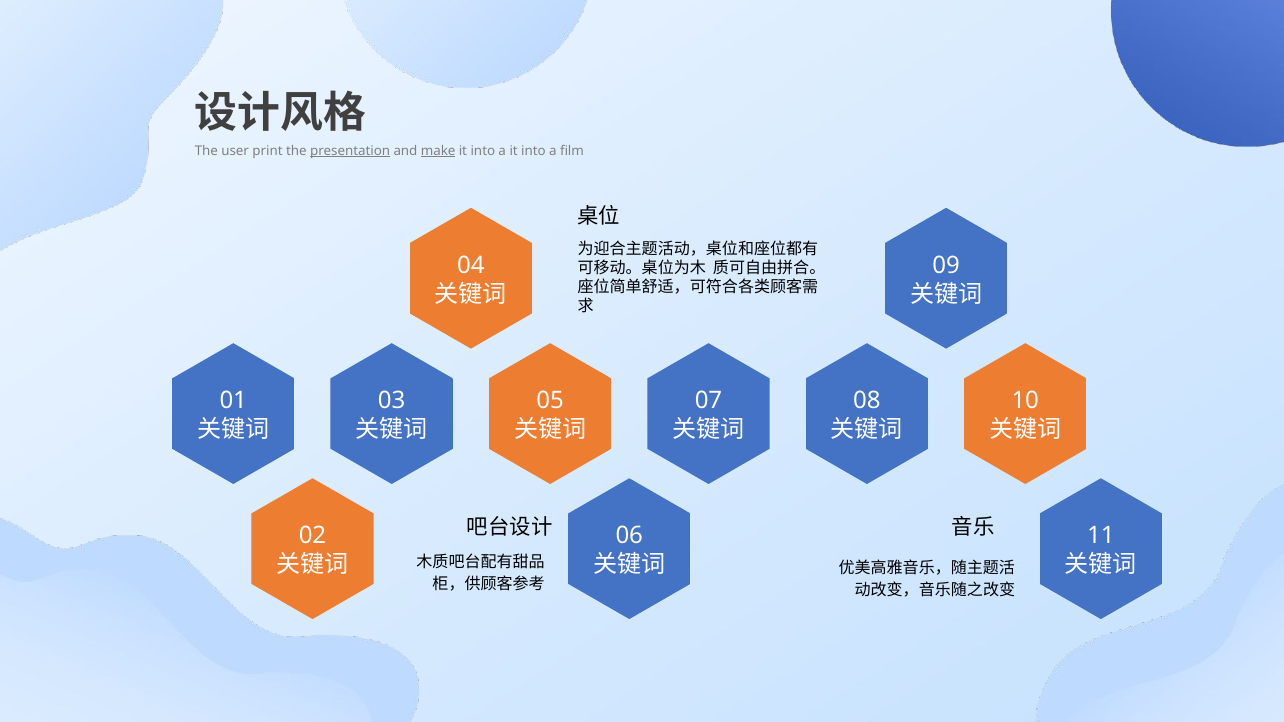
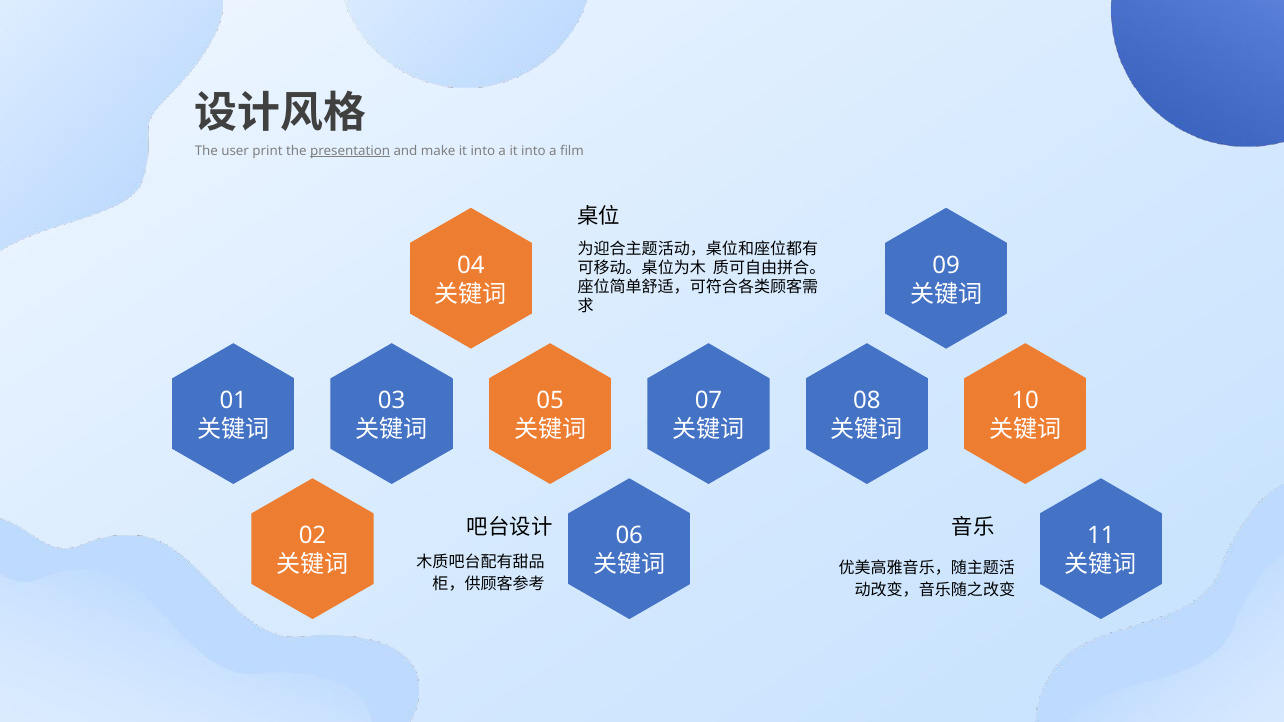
make underline: present -> none (438, 151)
